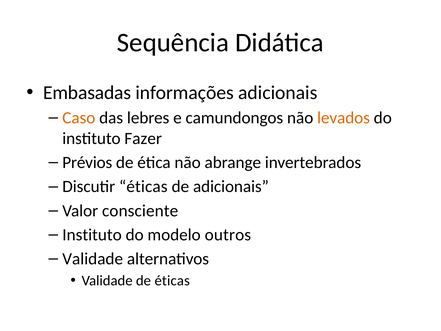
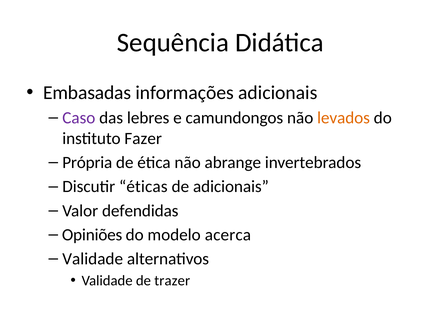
Caso colour: orange -> purple (79, 118)
Prévios: Prévios -> Própria (87, 162)
consciente: consciente -> defendidas (140, 211)
Instituto: Instituto -> Opiniões (92, 235)
outros: outros -> acerca (228, 235)
de éticas: éticas -> trazer (172, 280)
